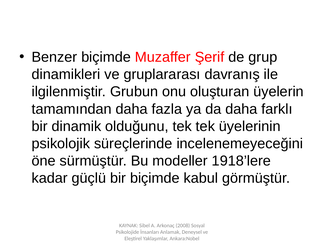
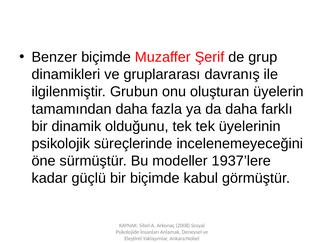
1918’lere: 1918’lere -> 1937’lere (241, 161)
